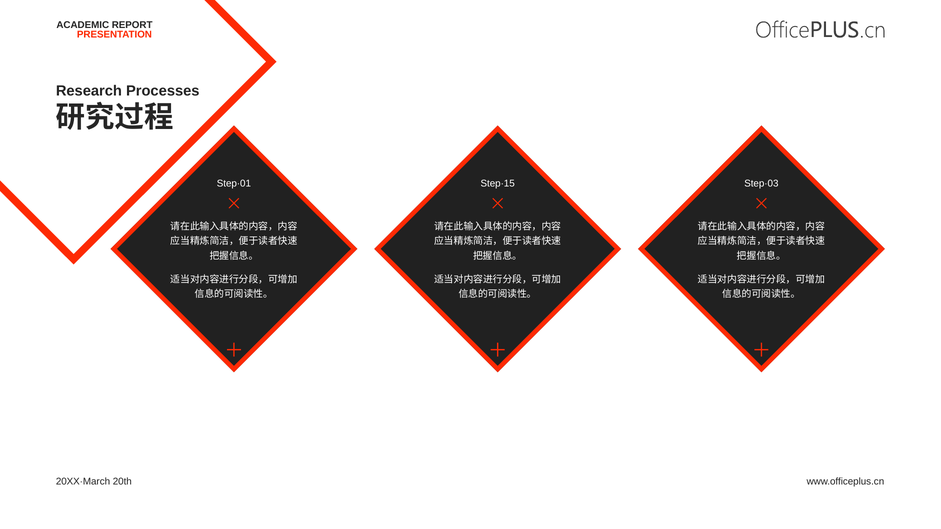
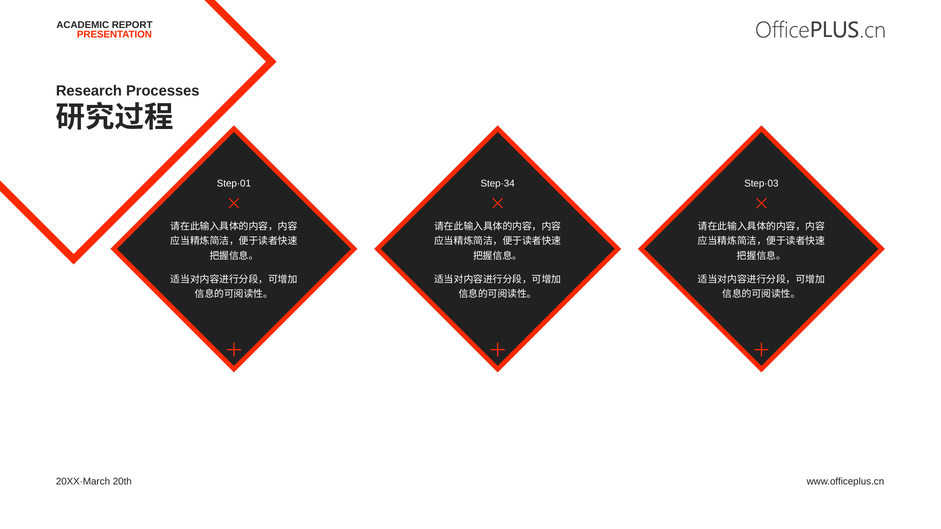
Step·15: Step·15 -> Step·34 (498, 184)
